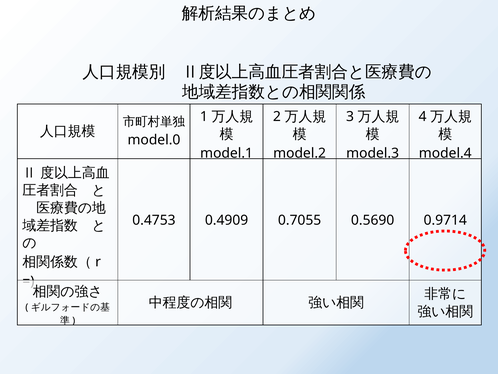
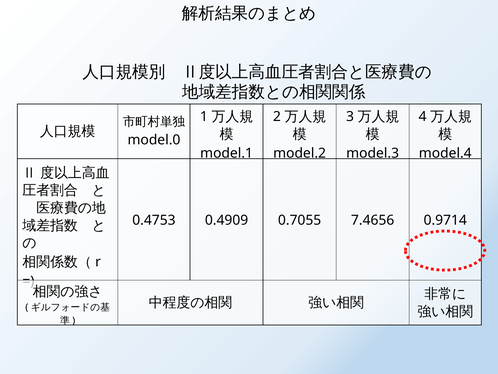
0.5690: 0.5690 -> 7.4656 (373, 220)
